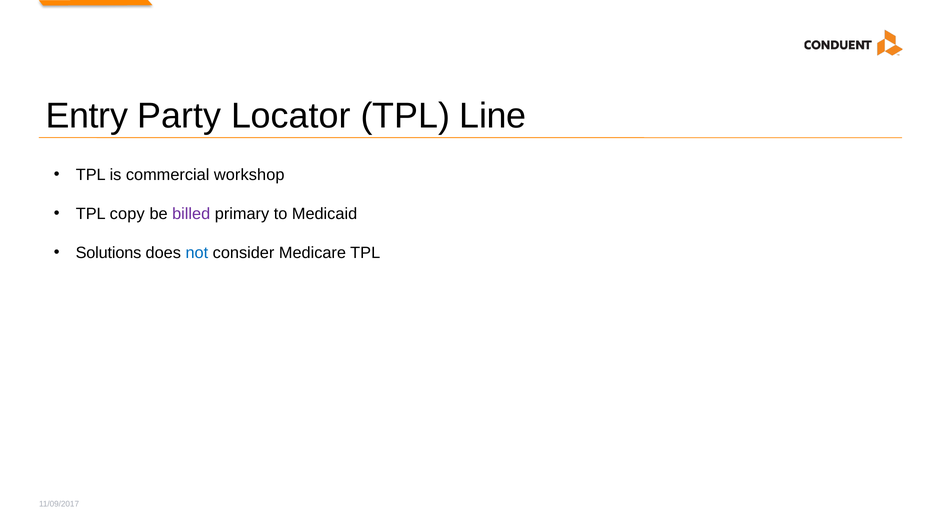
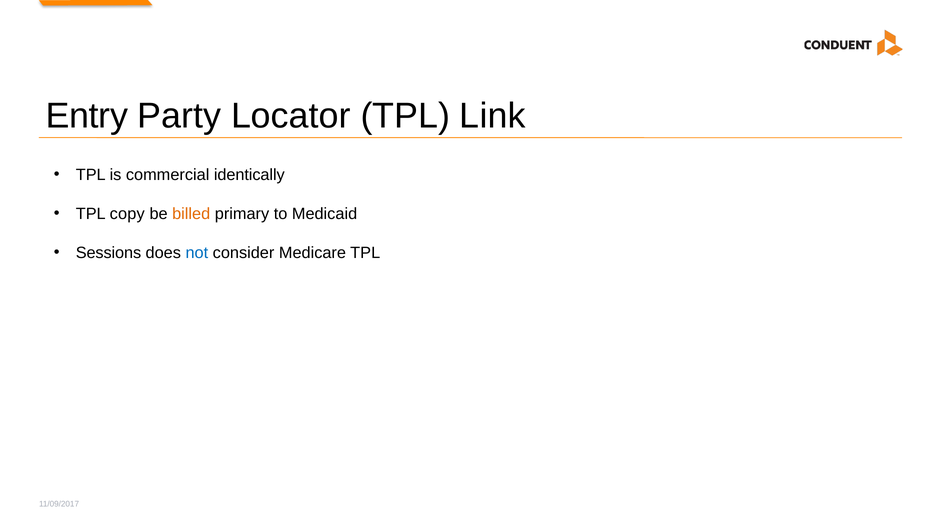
Line: Line -> Link (493, 116)
workshop: workshop -> identically (249, 175)
billed colour: purple -> orange (191, 214)
Solutions: Solutions -> Sessions (108, 253)
